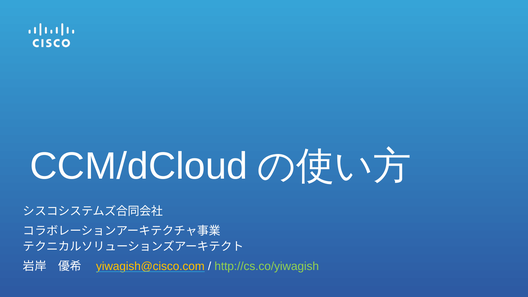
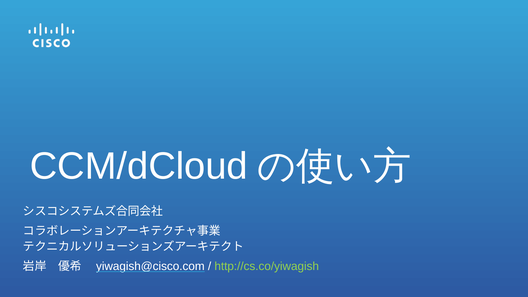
yiwagish@cisco.com colour: yellow -> white (150, 266)
